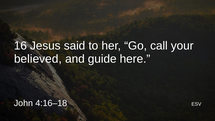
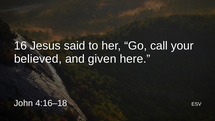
guide: guide -> given (102, 59)
